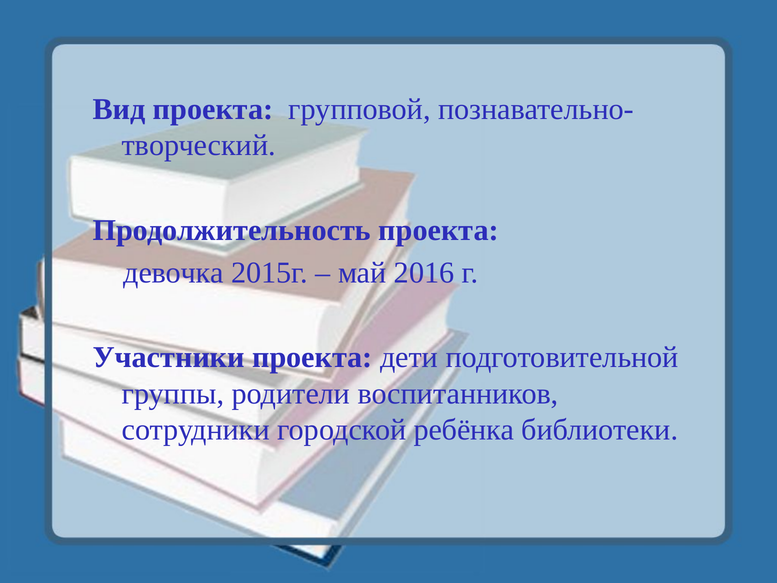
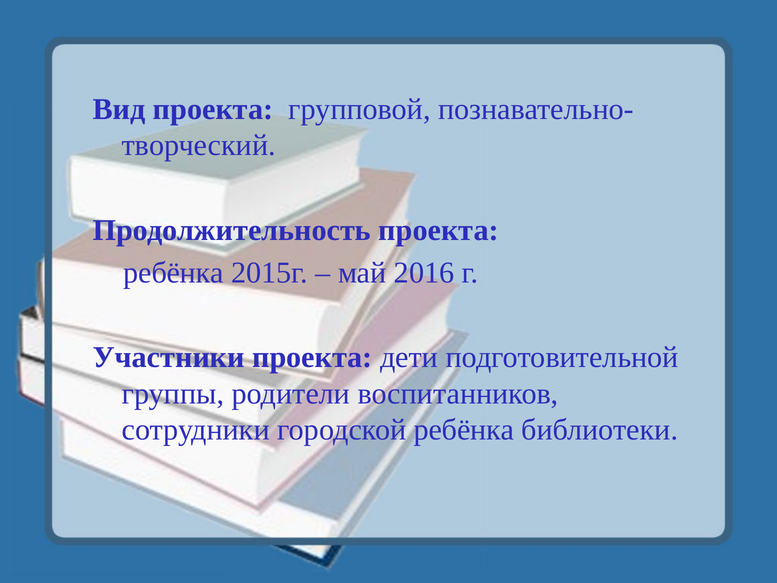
девочка: девочка -> ребёнка (174, 272)
